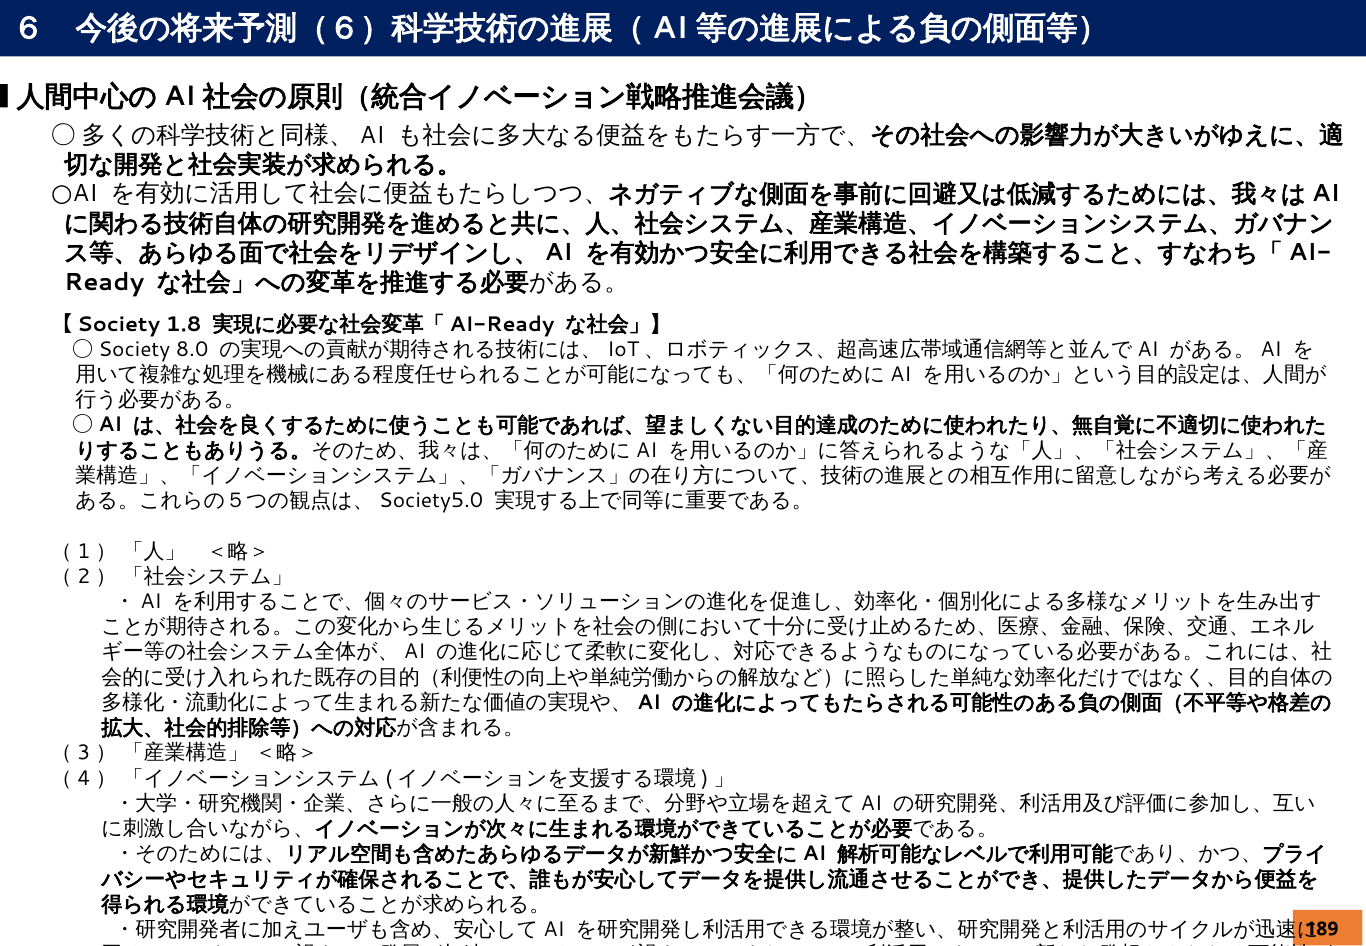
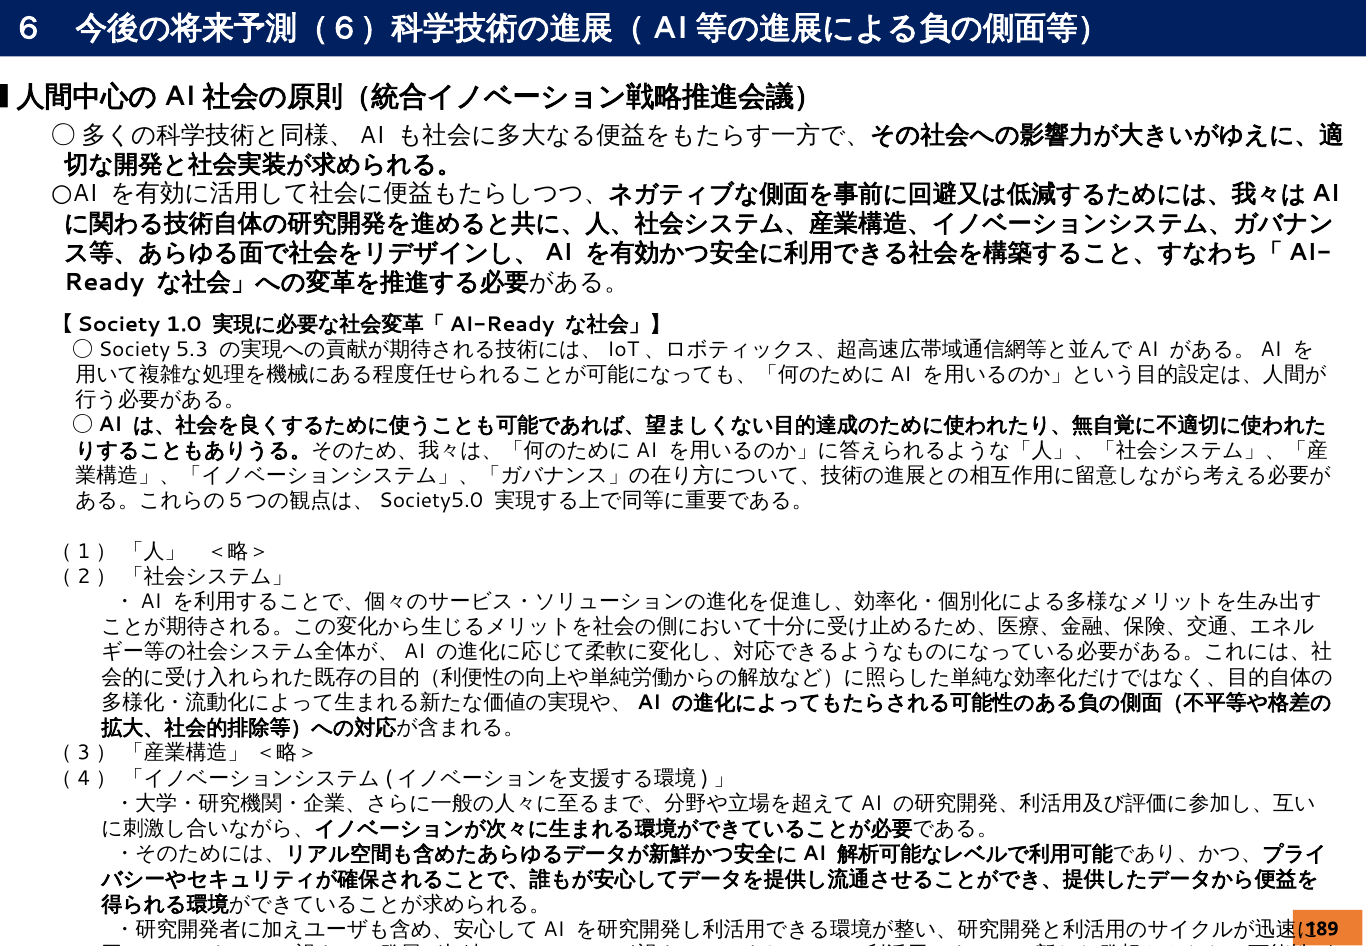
1.8: 1.8 -> 1.0 (184, 324)
8.0: 8.0 -> 5.3 (192, 349)
